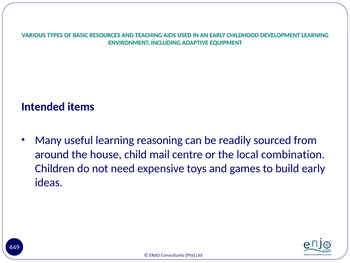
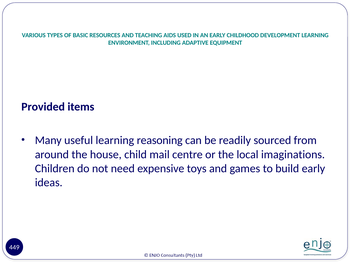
Intended: Intended -> Provided (43, 106)
combination: combination -> imaginations (293, 154)
